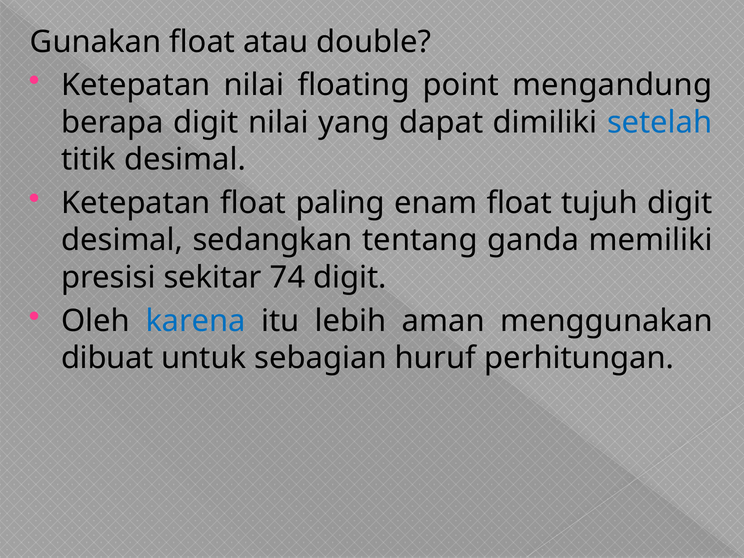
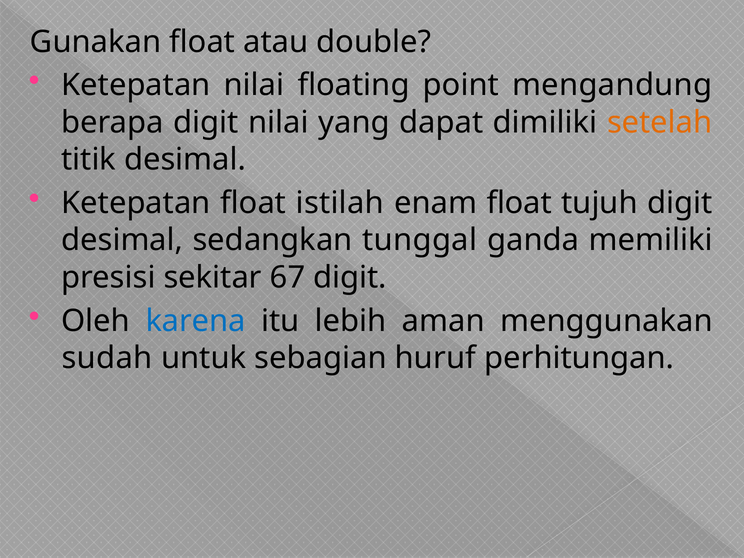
setelah colour: blue -> orange (660, 122)
paling: paling -> istilah (340, 203)
tentang: tentang -> tunggal (420, 240)
74: 74 -> 67 (288, 277)
dibuat: dibuat -> sudah (107, 358)
